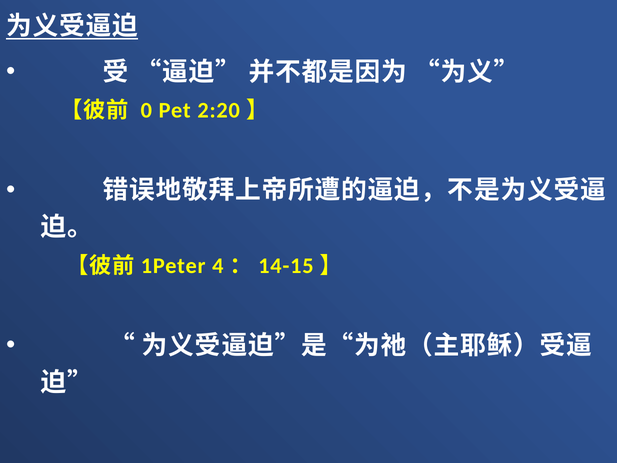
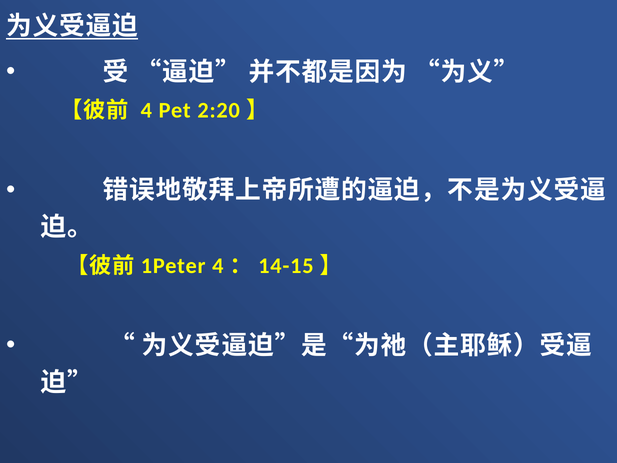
0: 0 -> 4 (146, 110)
